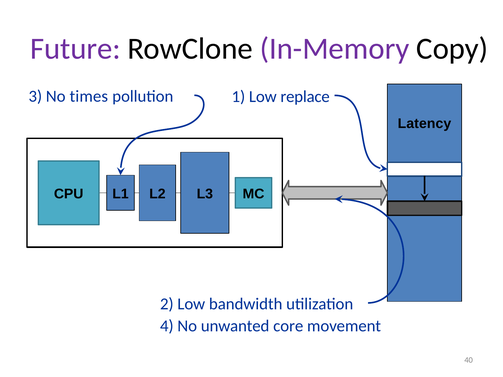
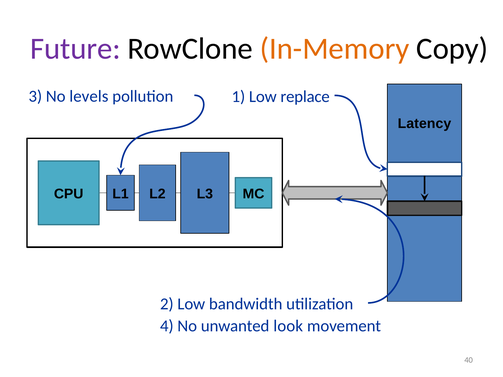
In-Memory colour: purple -> orange (335, 49)
times: times -> levels (89, 97)
core: core -> look (288, 326)
